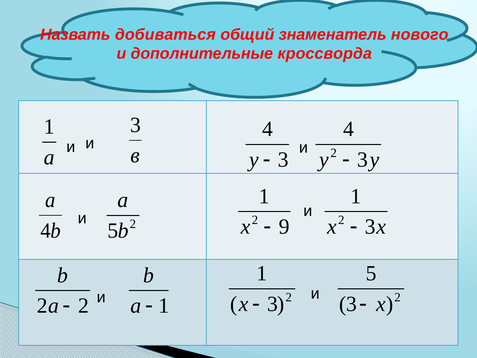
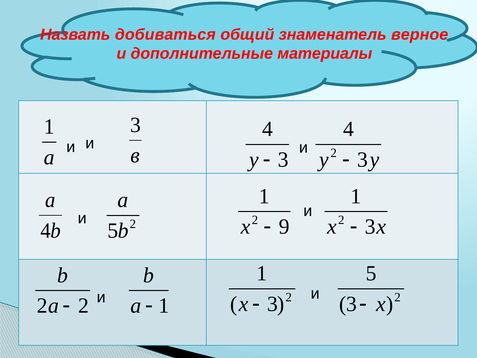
нового: нового -> верное (420, 34)
кроссворда: кроссворда -> материалы (325, 53)
